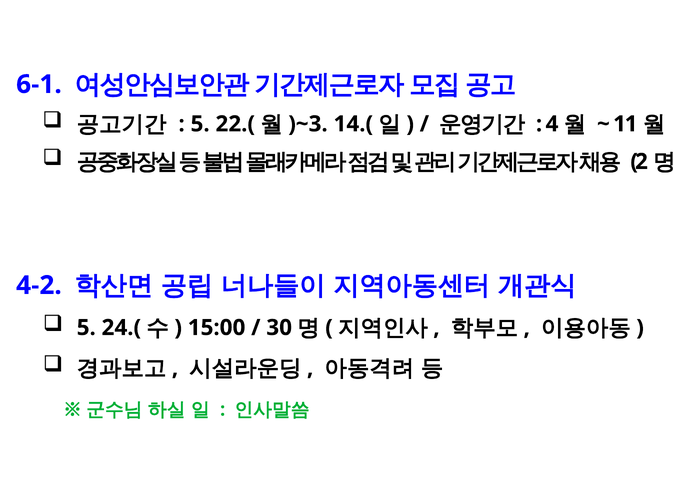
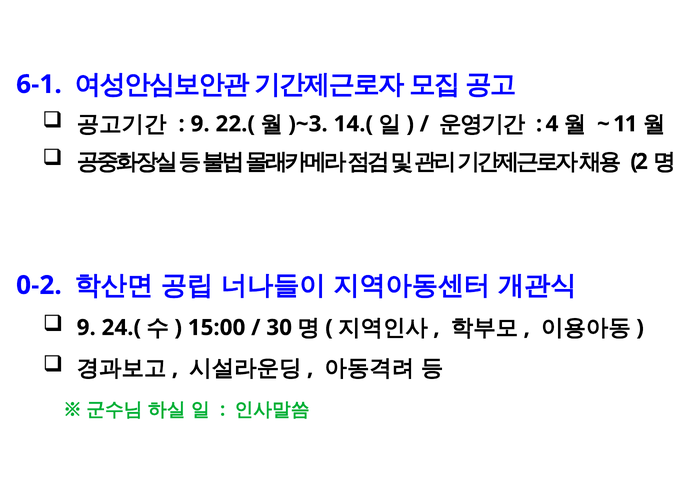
5: 5 -> 9 (200, 124)
4-2: 4-2 -> 0-2 (39, 286)
5: 5 -> 9 (86, 328)
